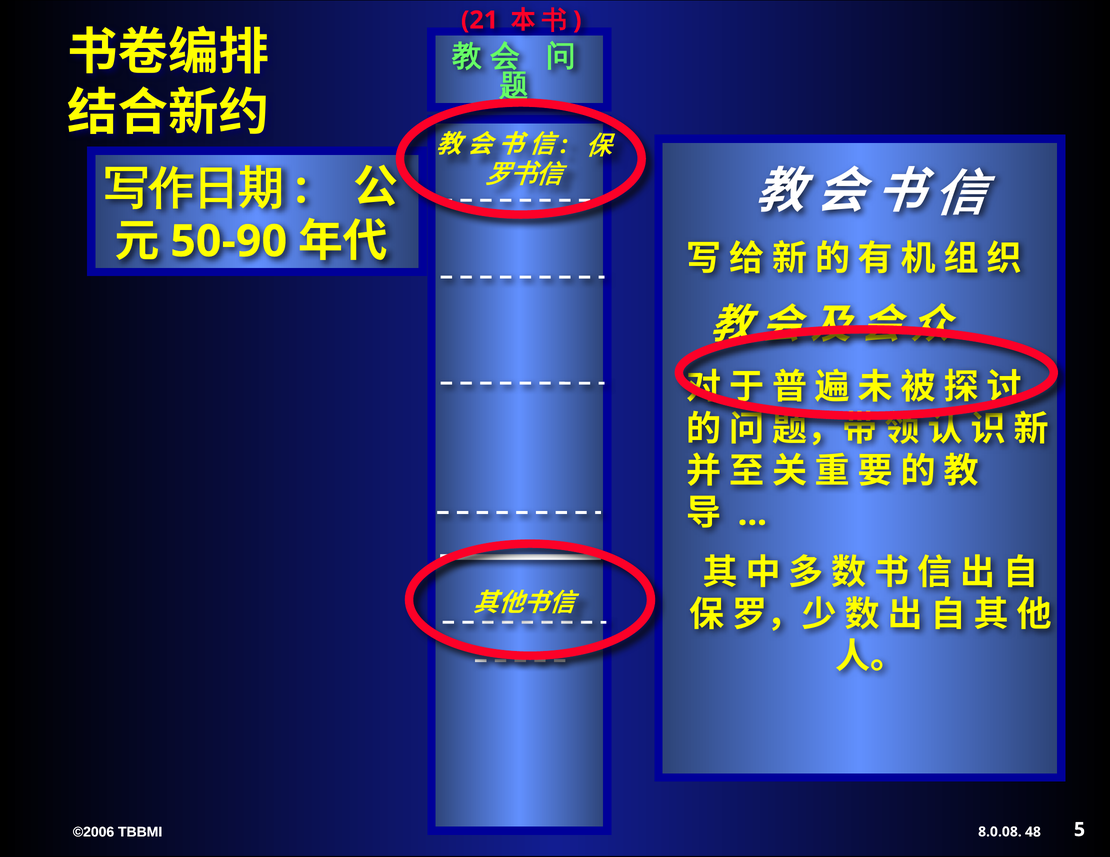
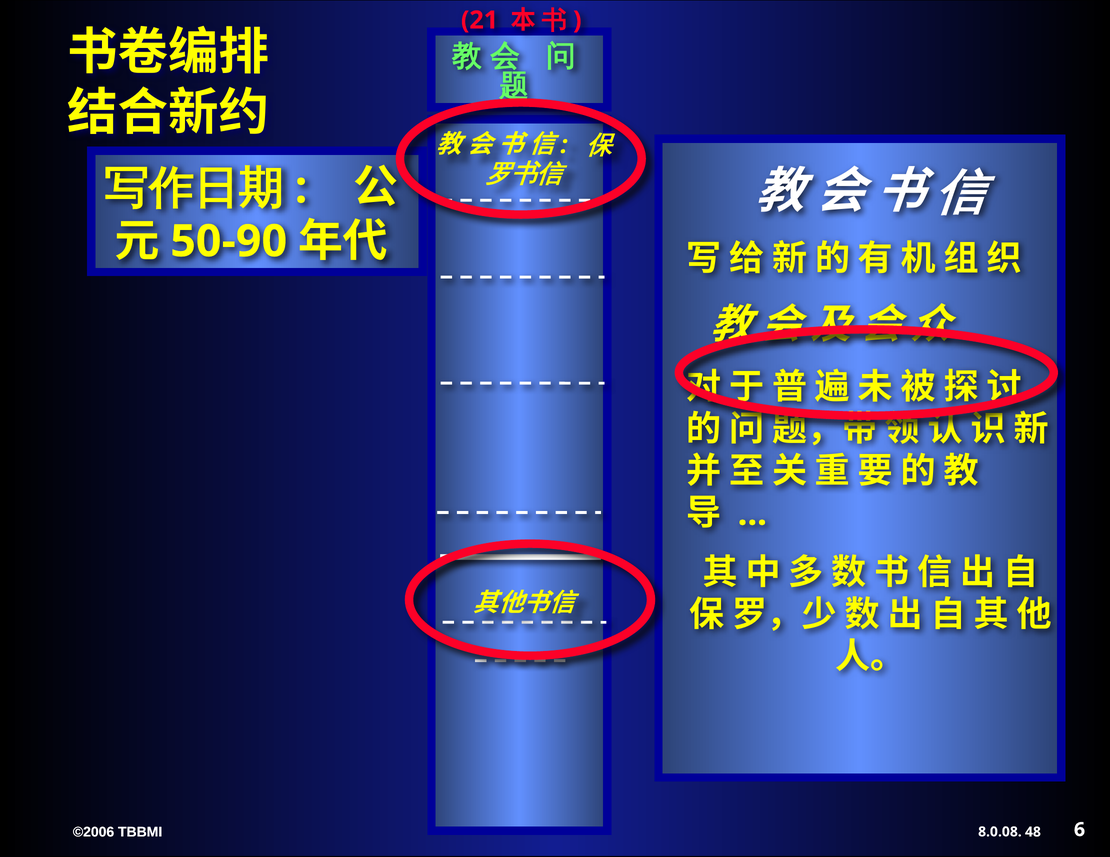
5: 5 -> 6 (1080, 830)
